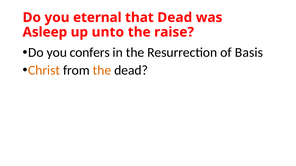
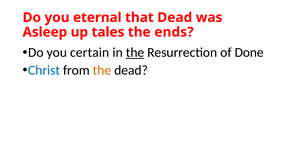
unto: unto -> tales (108, 32)
raise: raise -> ends (174, 32)
confers: confers -> certain (90, 53)
the underline: none -> present (135, 53)
Basis: Basis -> Done (249, 53)
Christ colour: orange -> blue (44, 70)
